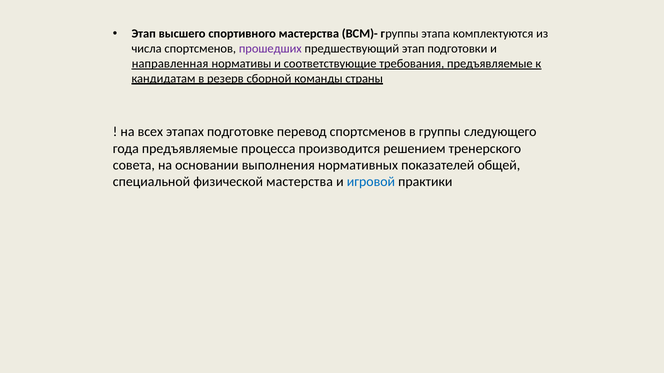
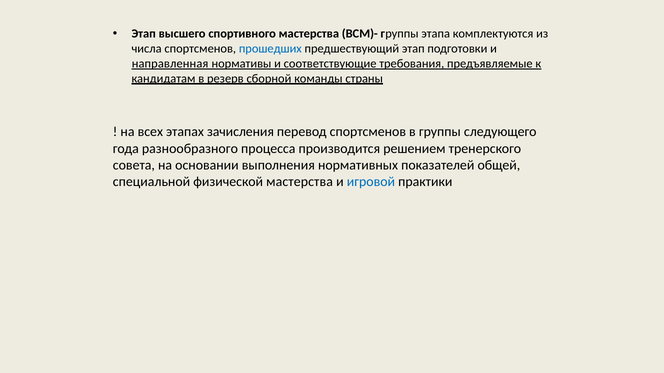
прошедших colour: purple -> blue (270, 49)
подготовке: подготовке -> зачисления (240, 132)
года предъявляемые: предъявляемые -> разнообразного (190, 149)
